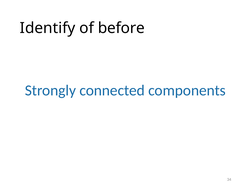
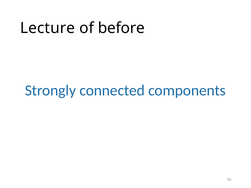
Identify: Identify -> Lecture (48, 28)
